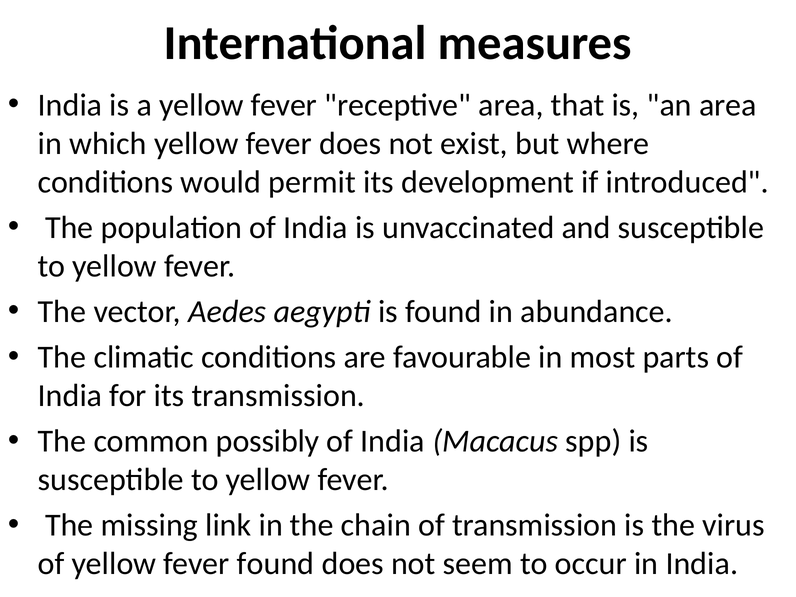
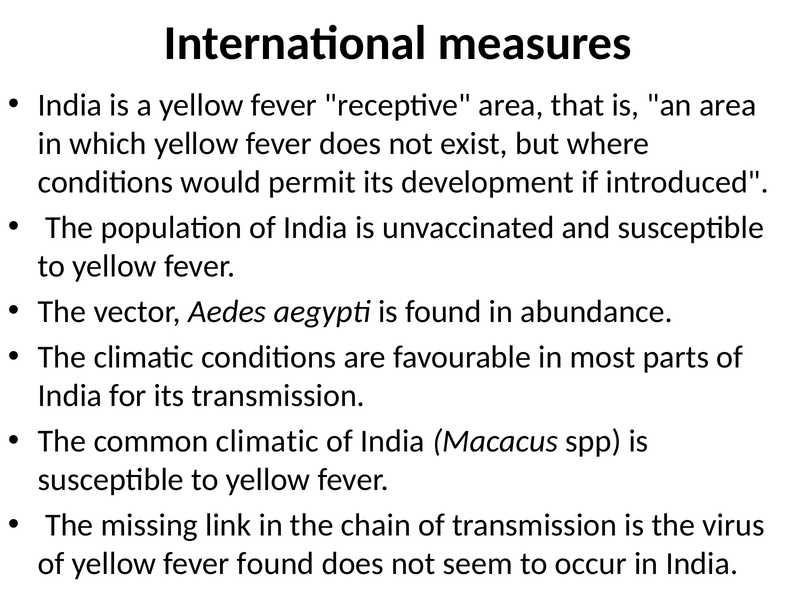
common possibly: possibly -> climatic (267, 441)
